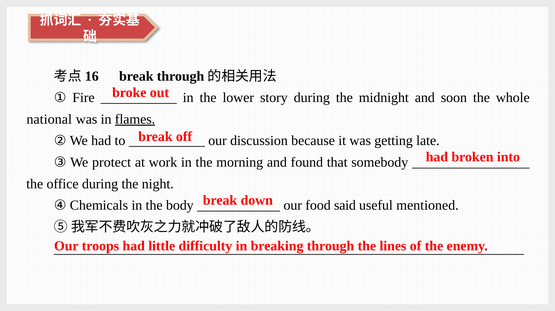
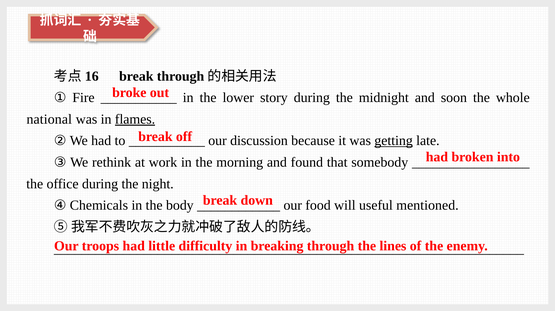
getting underline: none -> present (394, 141)
protect: protect -> rethink (112, 162)
said: said -> will (345, 205)
